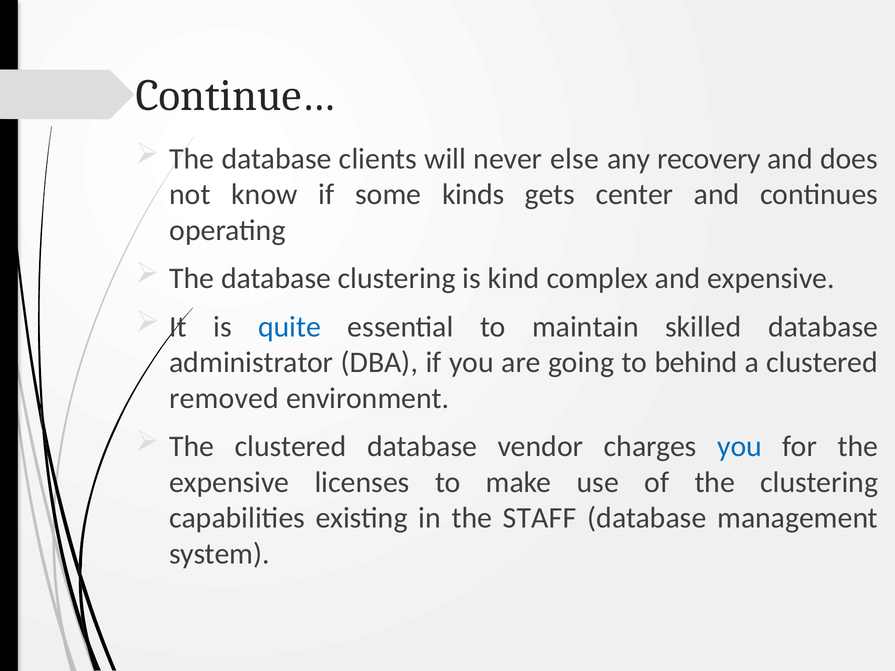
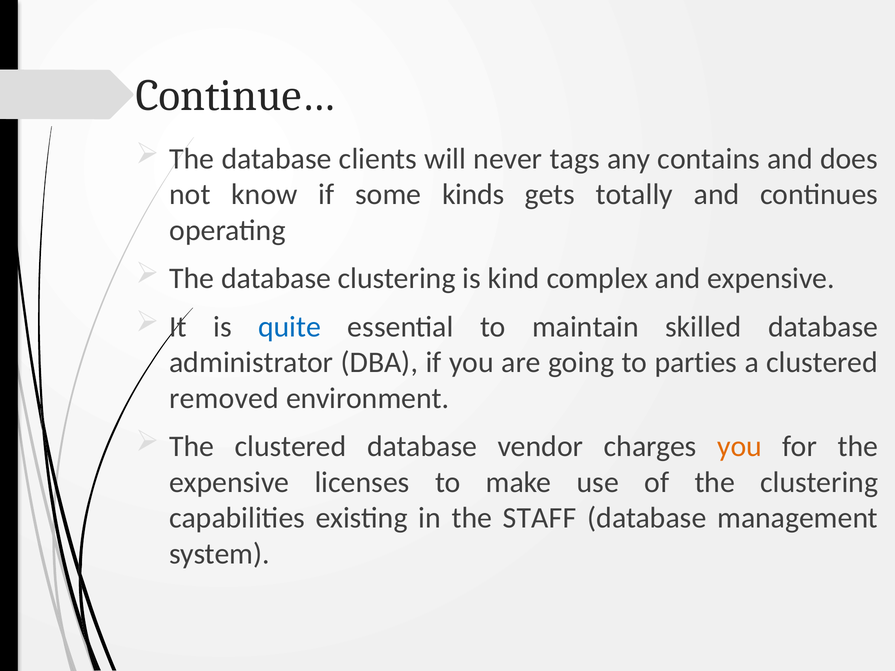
else: else -> tags (575, 159)
recovery: recovery -> contains (709, 159)
center: center -> totally (634, 195)
behind: behind -> parties (696, 363)
you colour: blue -> orange (740, 447)
